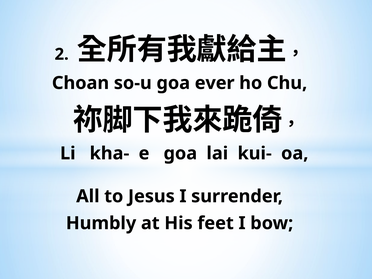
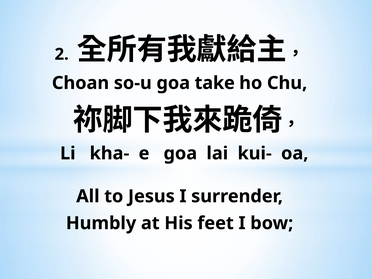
ever: ever -> take (215, 83)
